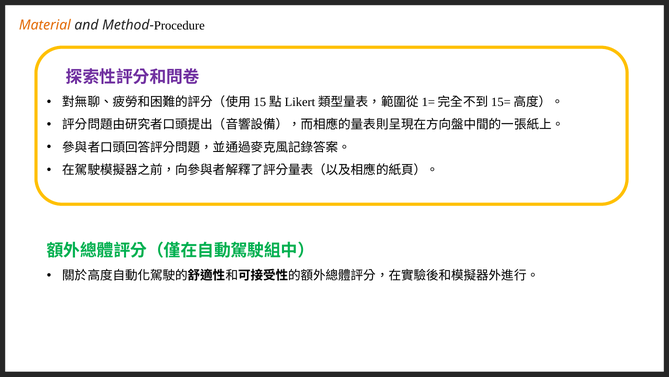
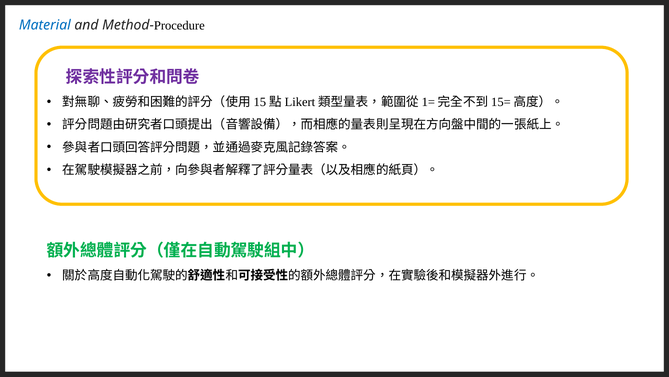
Material colour: orange -> blue (45, 25)
